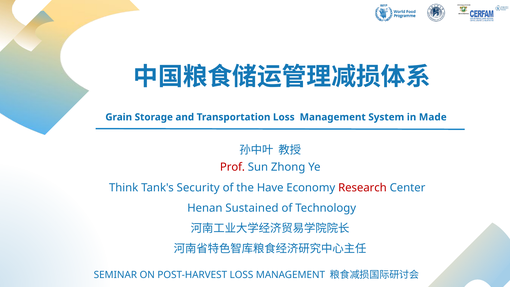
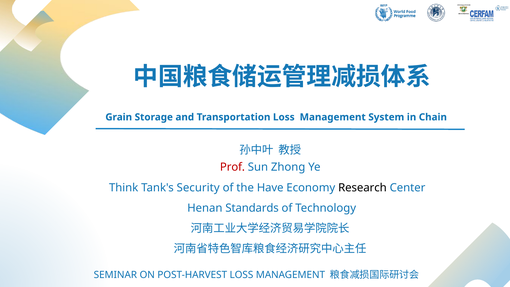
Made: Made -> Chain (433, 117)
Research colour: red -> black (362, 188)
Sustained: Sustained -> Standards (252, 208)
